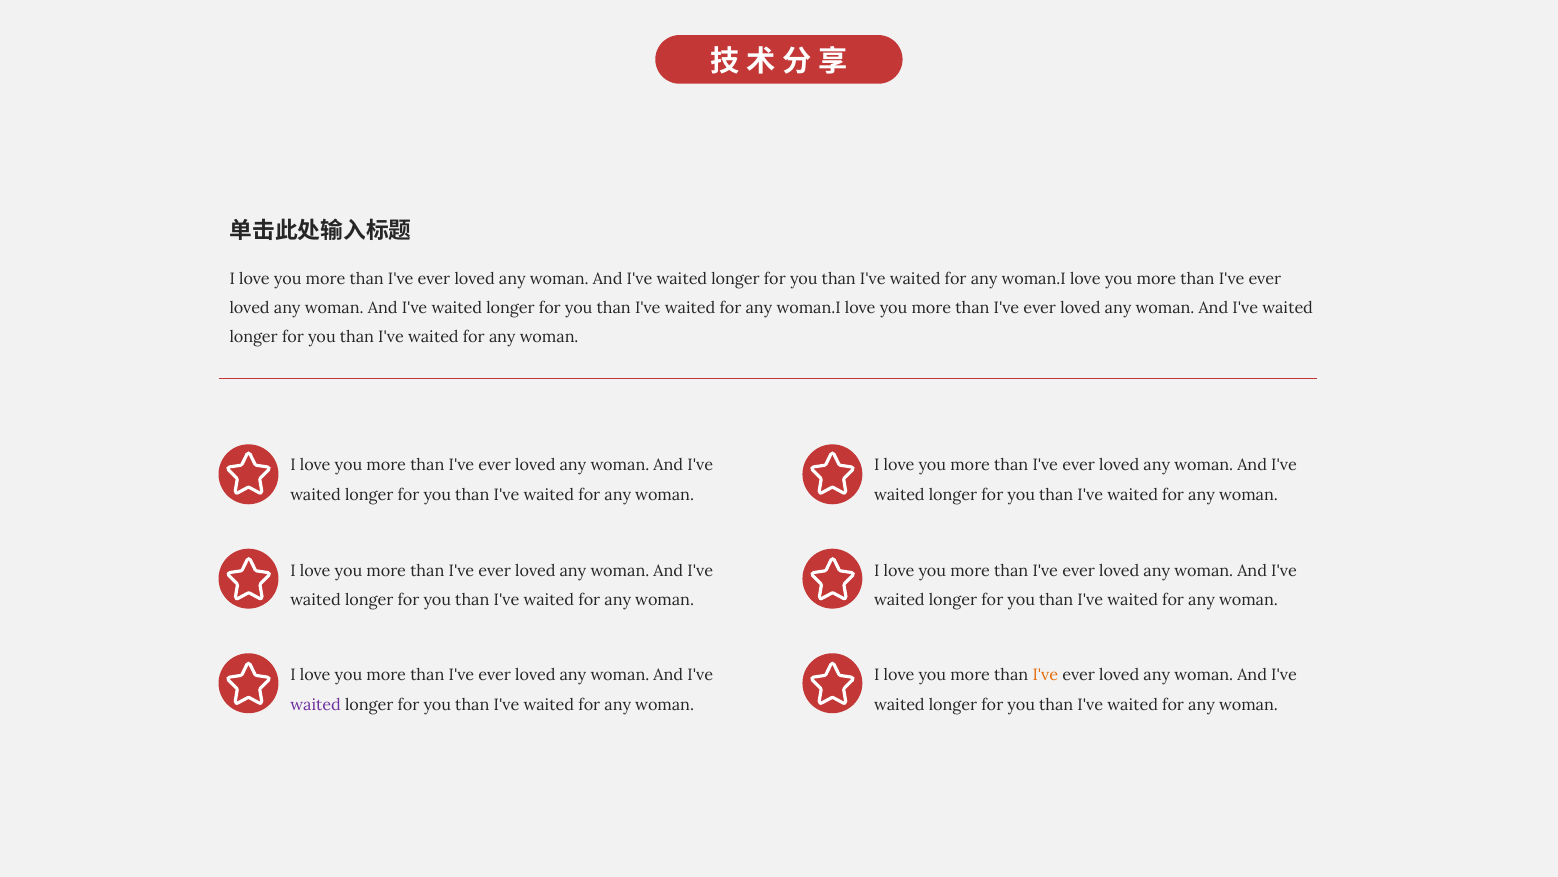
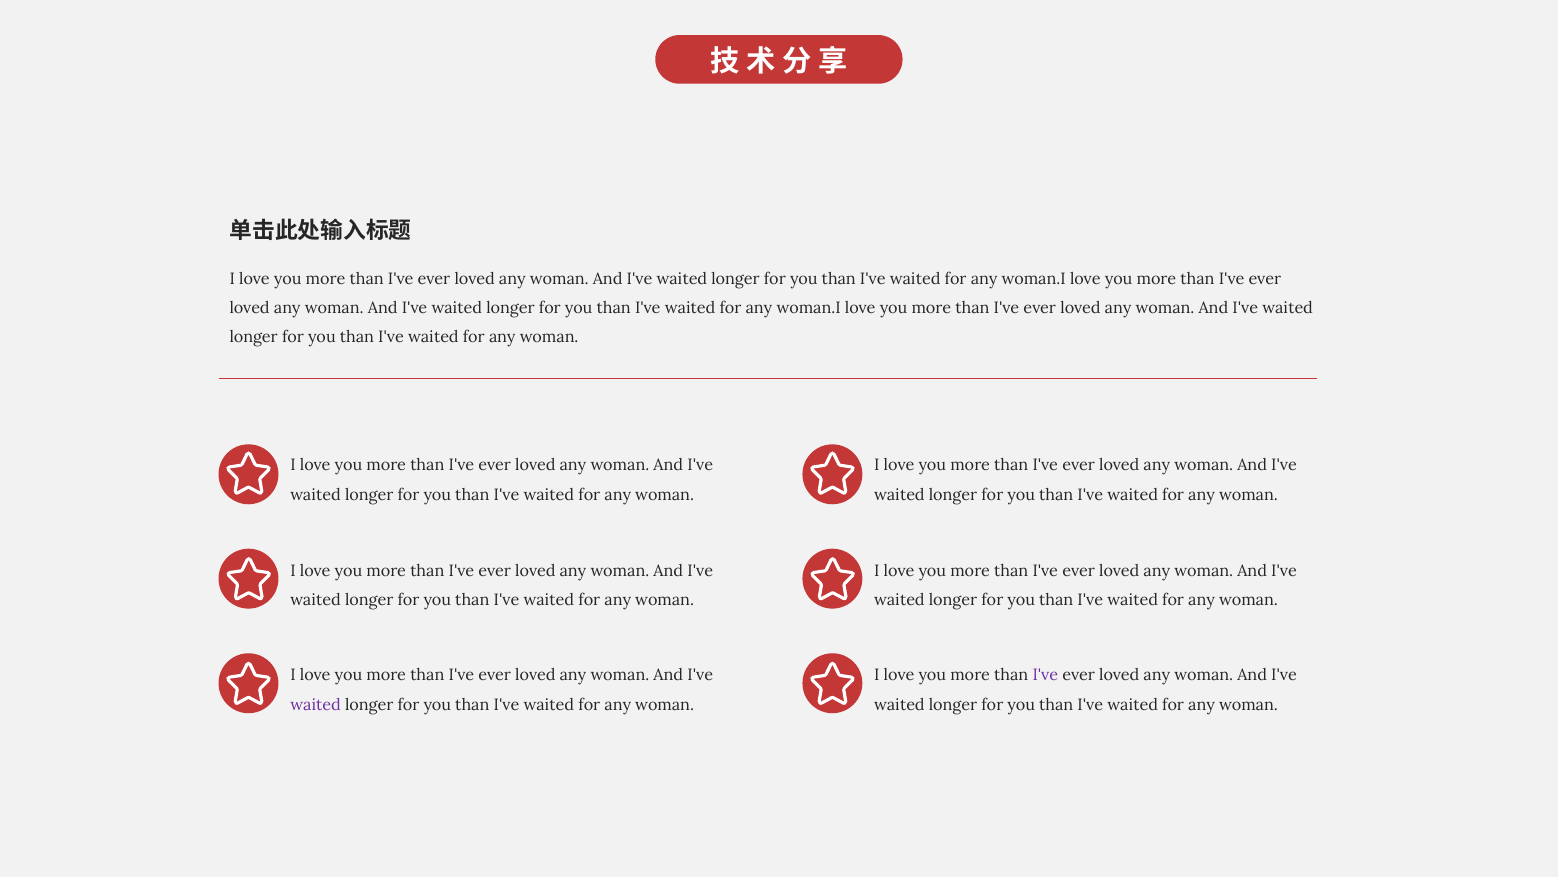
I've colour: orange -> purple (1045, 675)
